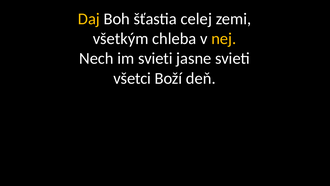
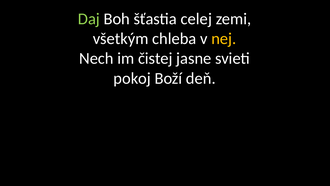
Daj colour: yellow -> light green (89, 19)
im svieti: svieti -> čistej (155, 58)
všetci: všetci -> pokoj (132, 78)
